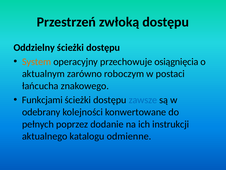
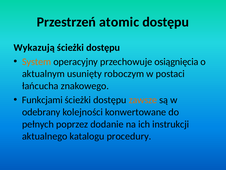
zwłoką: zwłoką -> atomic (119, 22)
Oddzielny: Oddzielny -> Wykazują (34, 47)
zarówno: zarówno -> usunięty (84, 74)
zawsze colour: blue -> orange (143, 100)
odmienne: odmienne -> procedury (129, 136)
